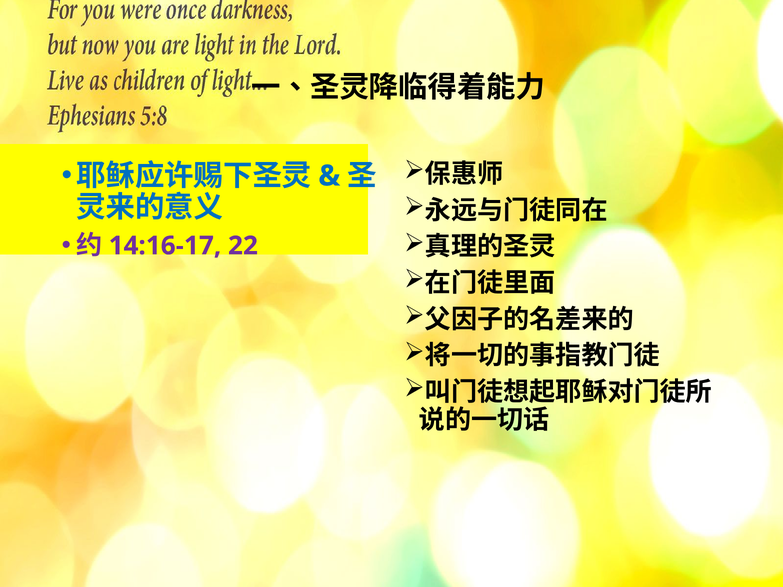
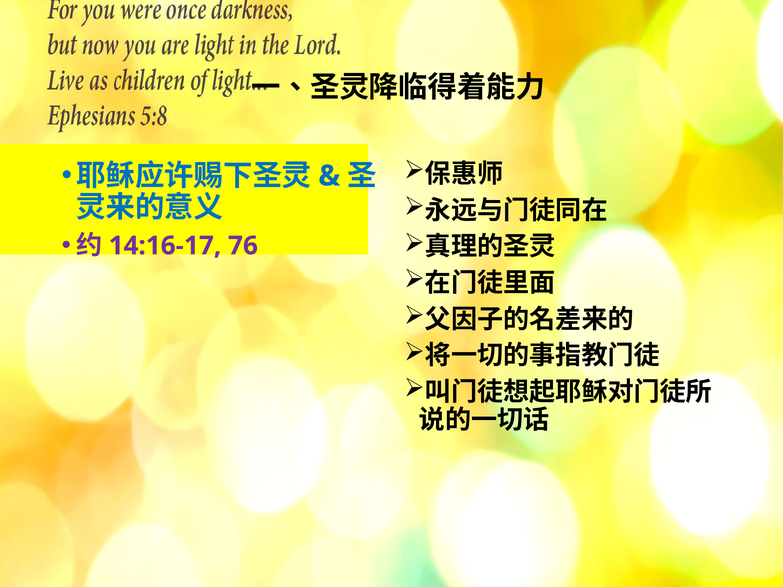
22: 22 -> 76 (243, 246)
